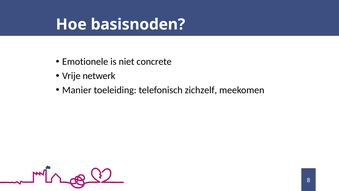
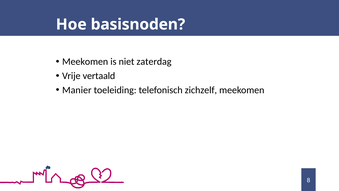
Emotionele: Emotionele -> Meekomen (85, 62)
concrete: concrete -> zaterdag (154, 62)
netwerk: netwerk -> vertaald (99, 76)
